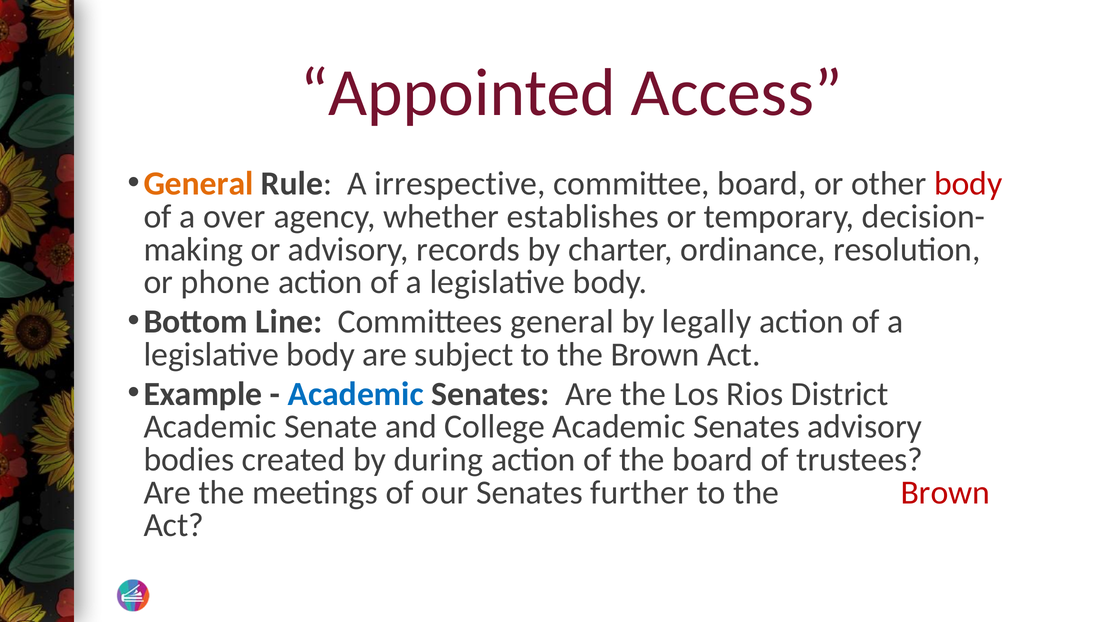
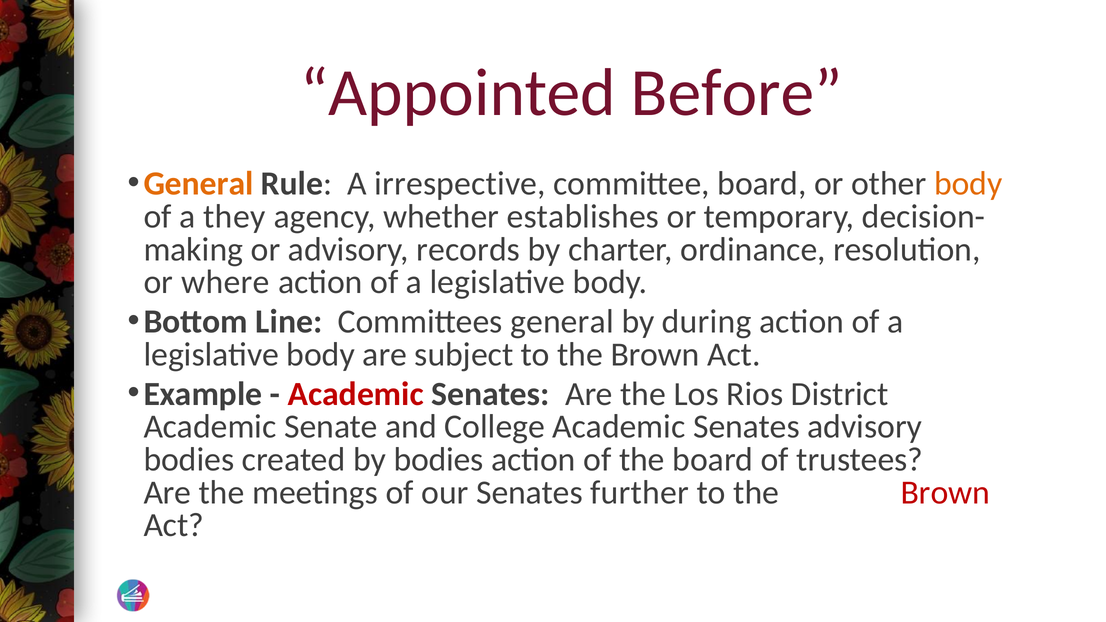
Access: Access -> Before (737, 93)
body colour: red -> orange (968, 184)
over: over -> they (234, 217)
phone: phone -> where (225, 282)
legally: legally -> during (707, 322)
Academic colour: blue -> red (356, 394)
by during: during -> bodies (439, 460)
